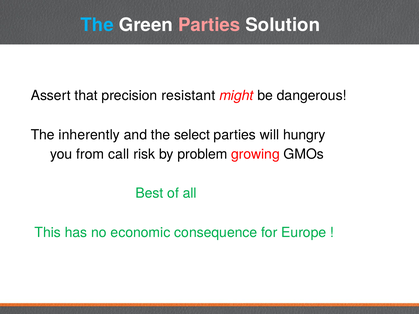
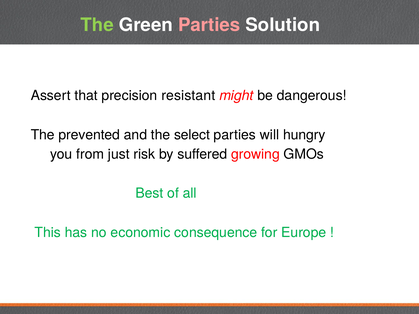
The colour: light blue -> light green (97, 25)
inherently: inherently -> prevented (89, 135)
call: call -> just (119, 154)
problem: problem -> suffered (202, 154)
